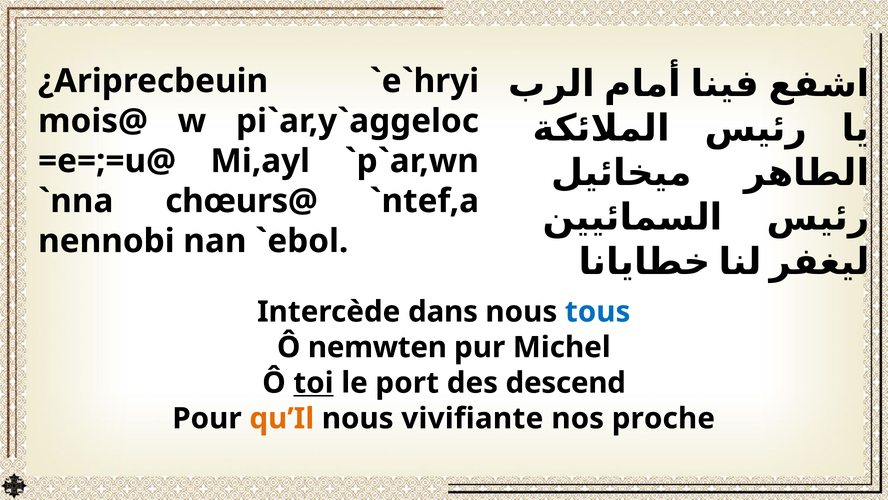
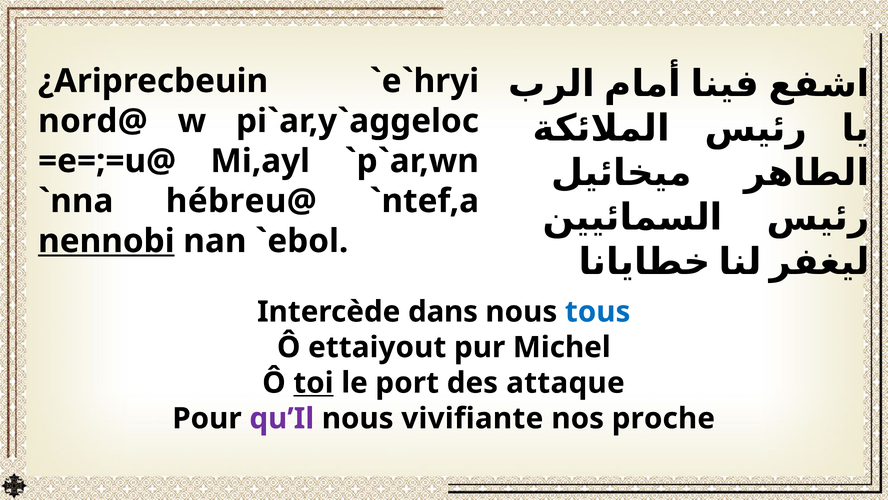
mois@: mois@ -> nord@ (93, 121)
chœurs@: chœurs@ -> hébreu@ (241, 201)
nennobi underline: none -> present (106, 241)
nemwten: nemwten -> ettaiyout (377, 347)
descend: descend -> attaque (565, 383)
qu’Il colour: orange -> purple (282, 418)
